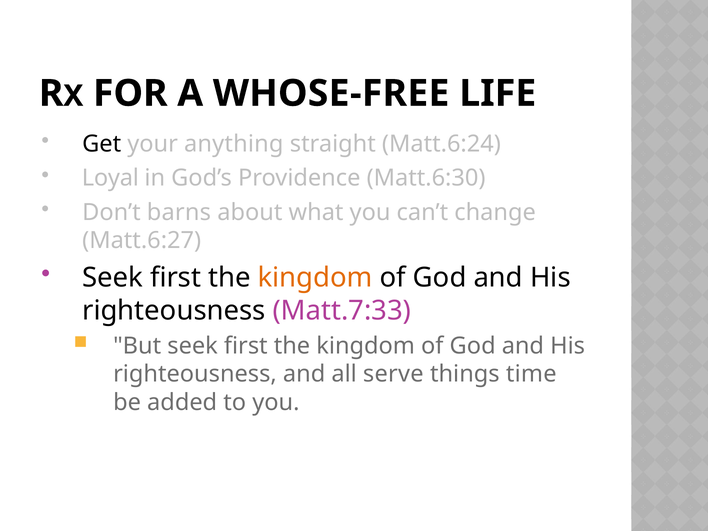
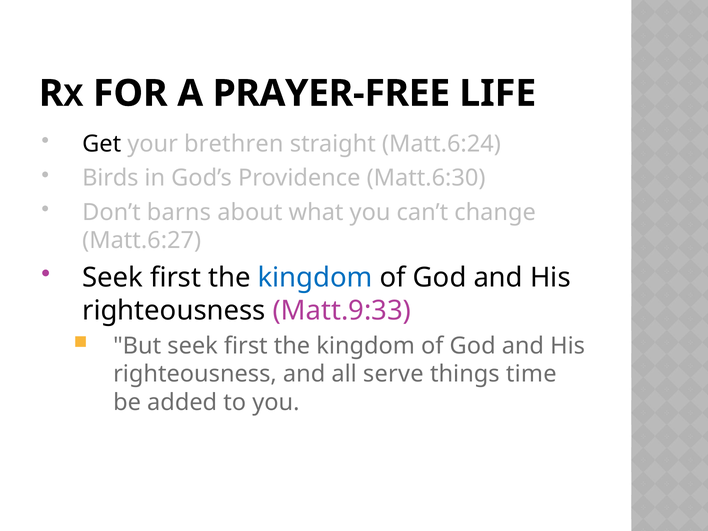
WHOSE-FREE: WHOSE-FREE -> PRAYER-FREE (331, 93)
anything: anything -> brethren (234, 144)
Loyal: Loyal -> Birds (110, 178)
kingdom colour: orange -> blue (315, 278)
Matt.7:33: Matt.7:33 -> Matt.9:33 (342, 310)
